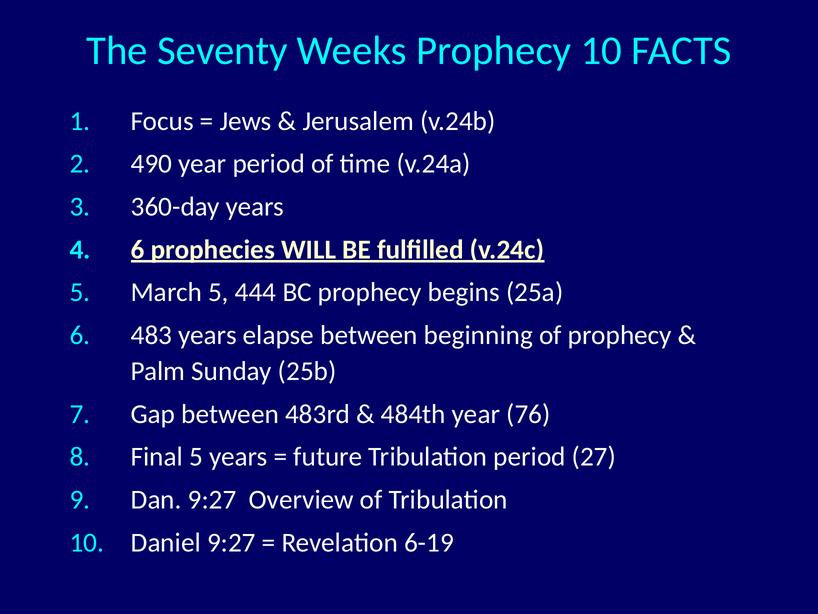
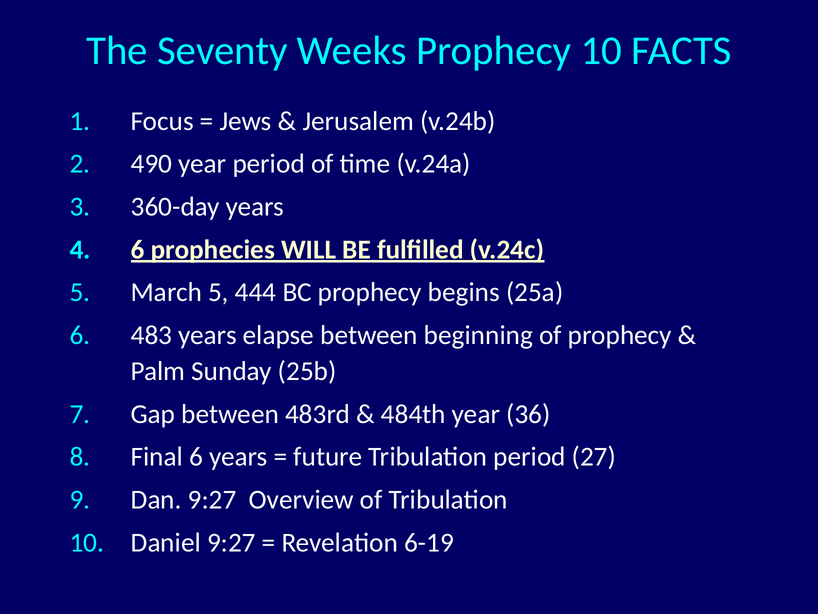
76: 76 -> 36 (528, 414)
Final 5: 5 -> 6 (196, 457)
